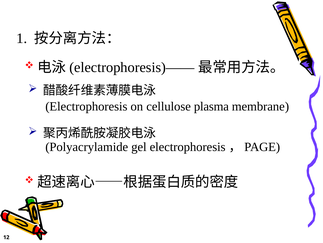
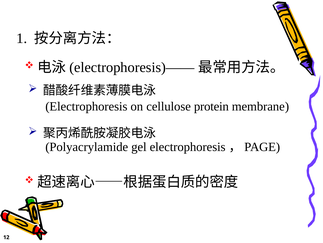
plasma: plasma -> protein (211, 106)
